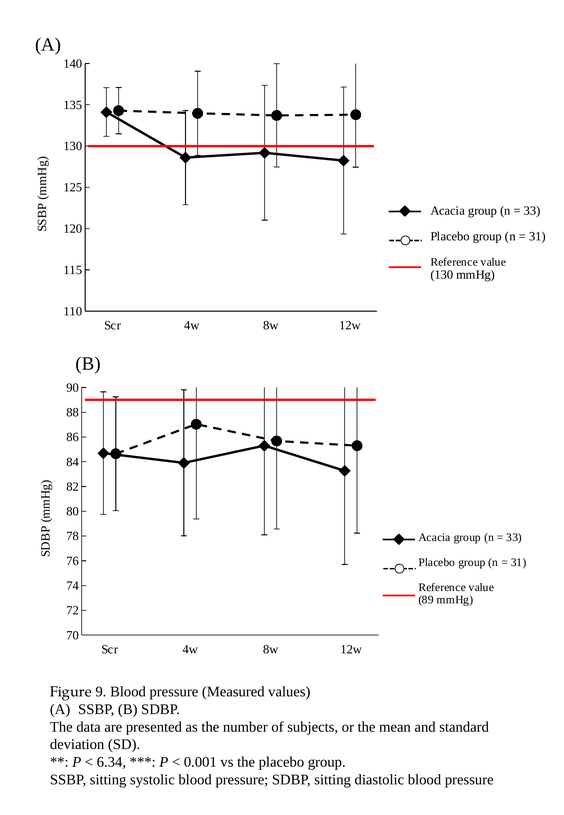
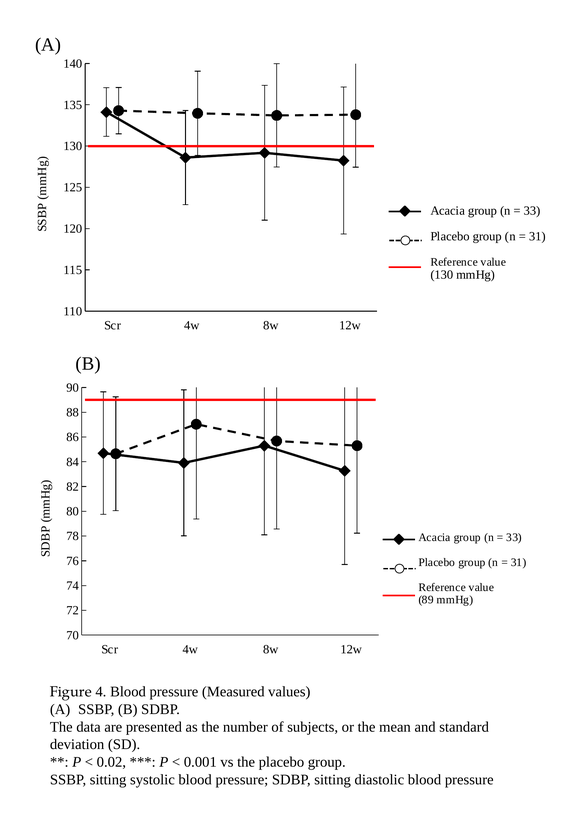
9: 9 -> 4 (101, 691)
6.34: 6.34 -> 0.02 (111, 762)
